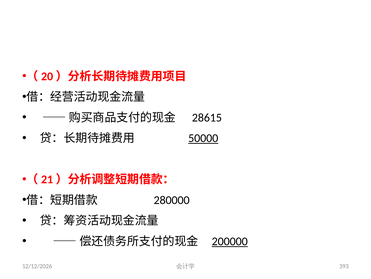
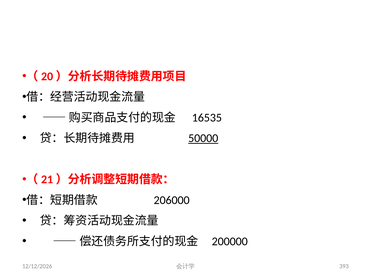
28615: 28615 -> 16535 (207, 117)
280000: 280000 -> 206000 (172, 200)
200000 underline: present -> none (230, 241)
